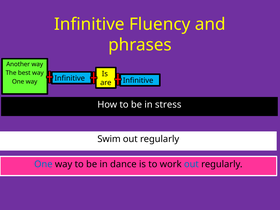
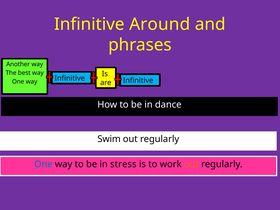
Fluency: Fluency -> Around (160, 24)
stress: stress -> dance (168, 105)
dance: dance -> stress (123, 164)
out colour: blue -> orange (191, 164)
